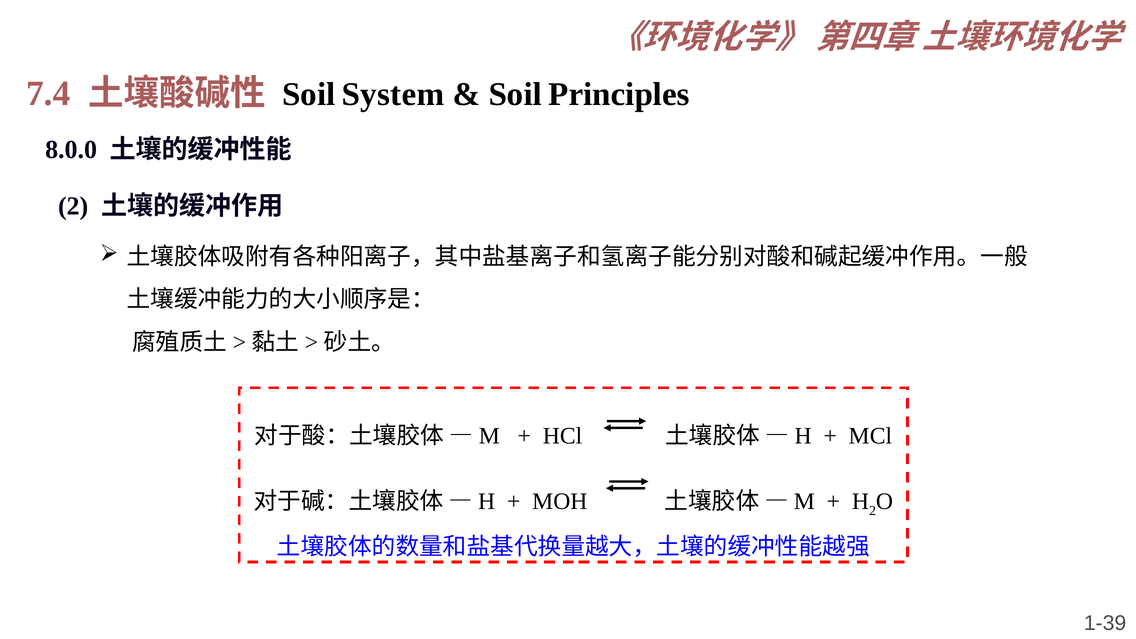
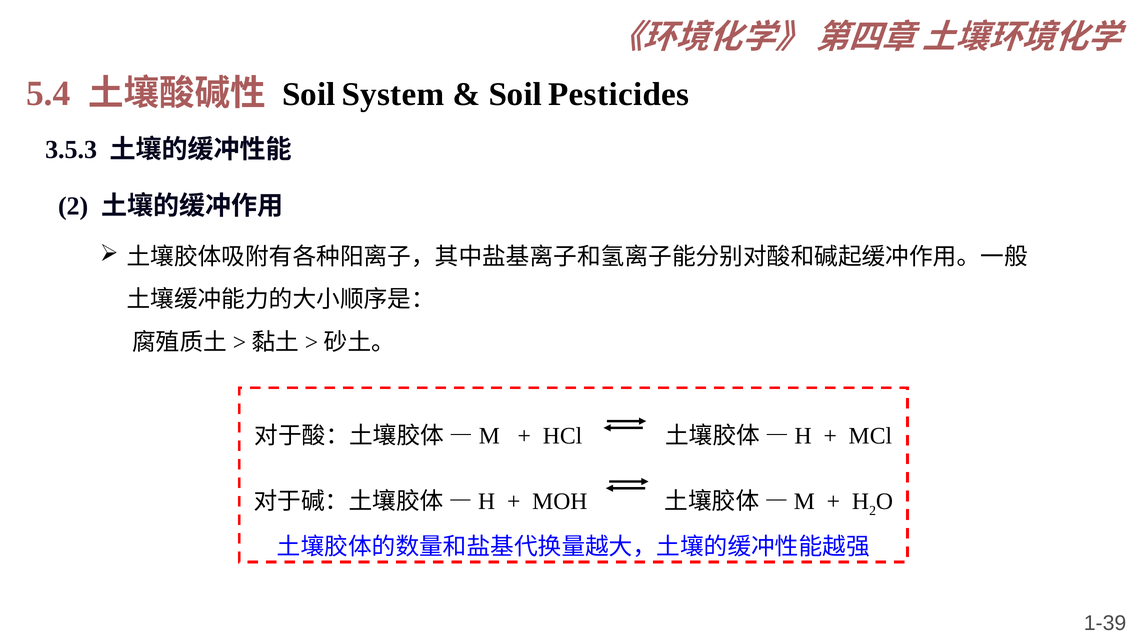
7.4: 7.4 -> 5.4 (48, 94)
Principles: Principles -> Pesticides (619, 94)
8.0.0: 8.0.0 -> 3.5.3 (71, 150)
